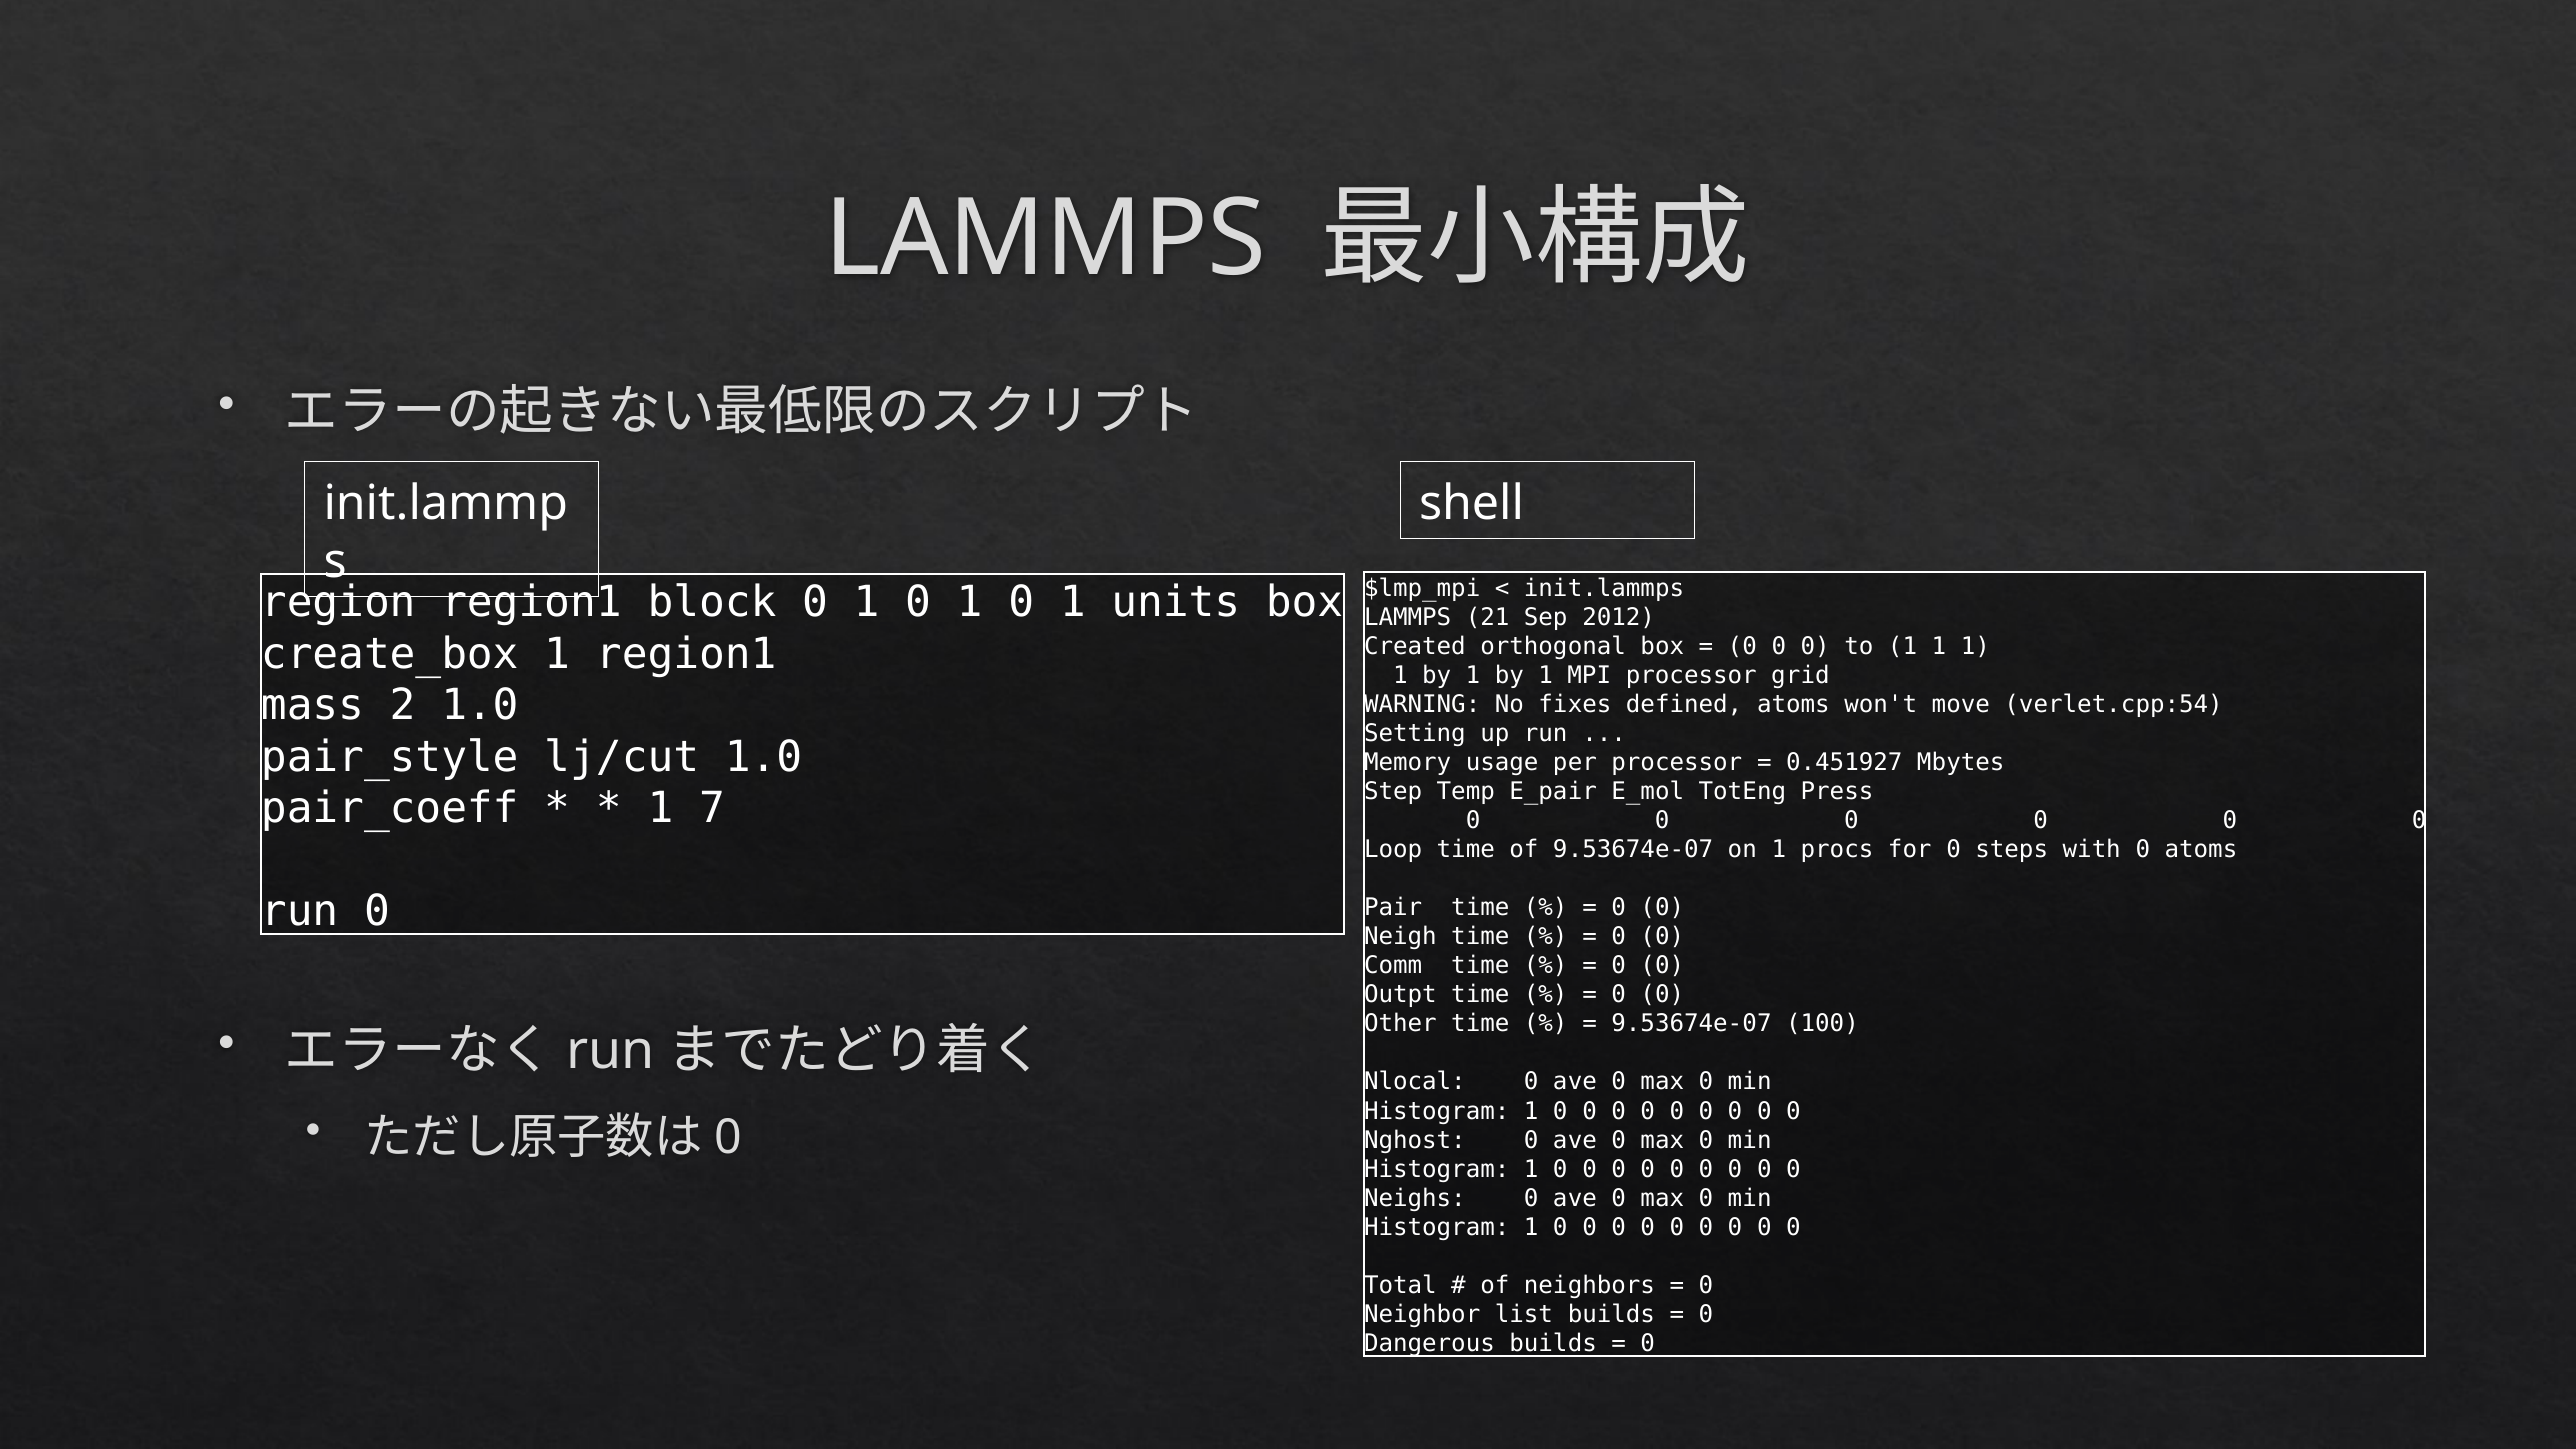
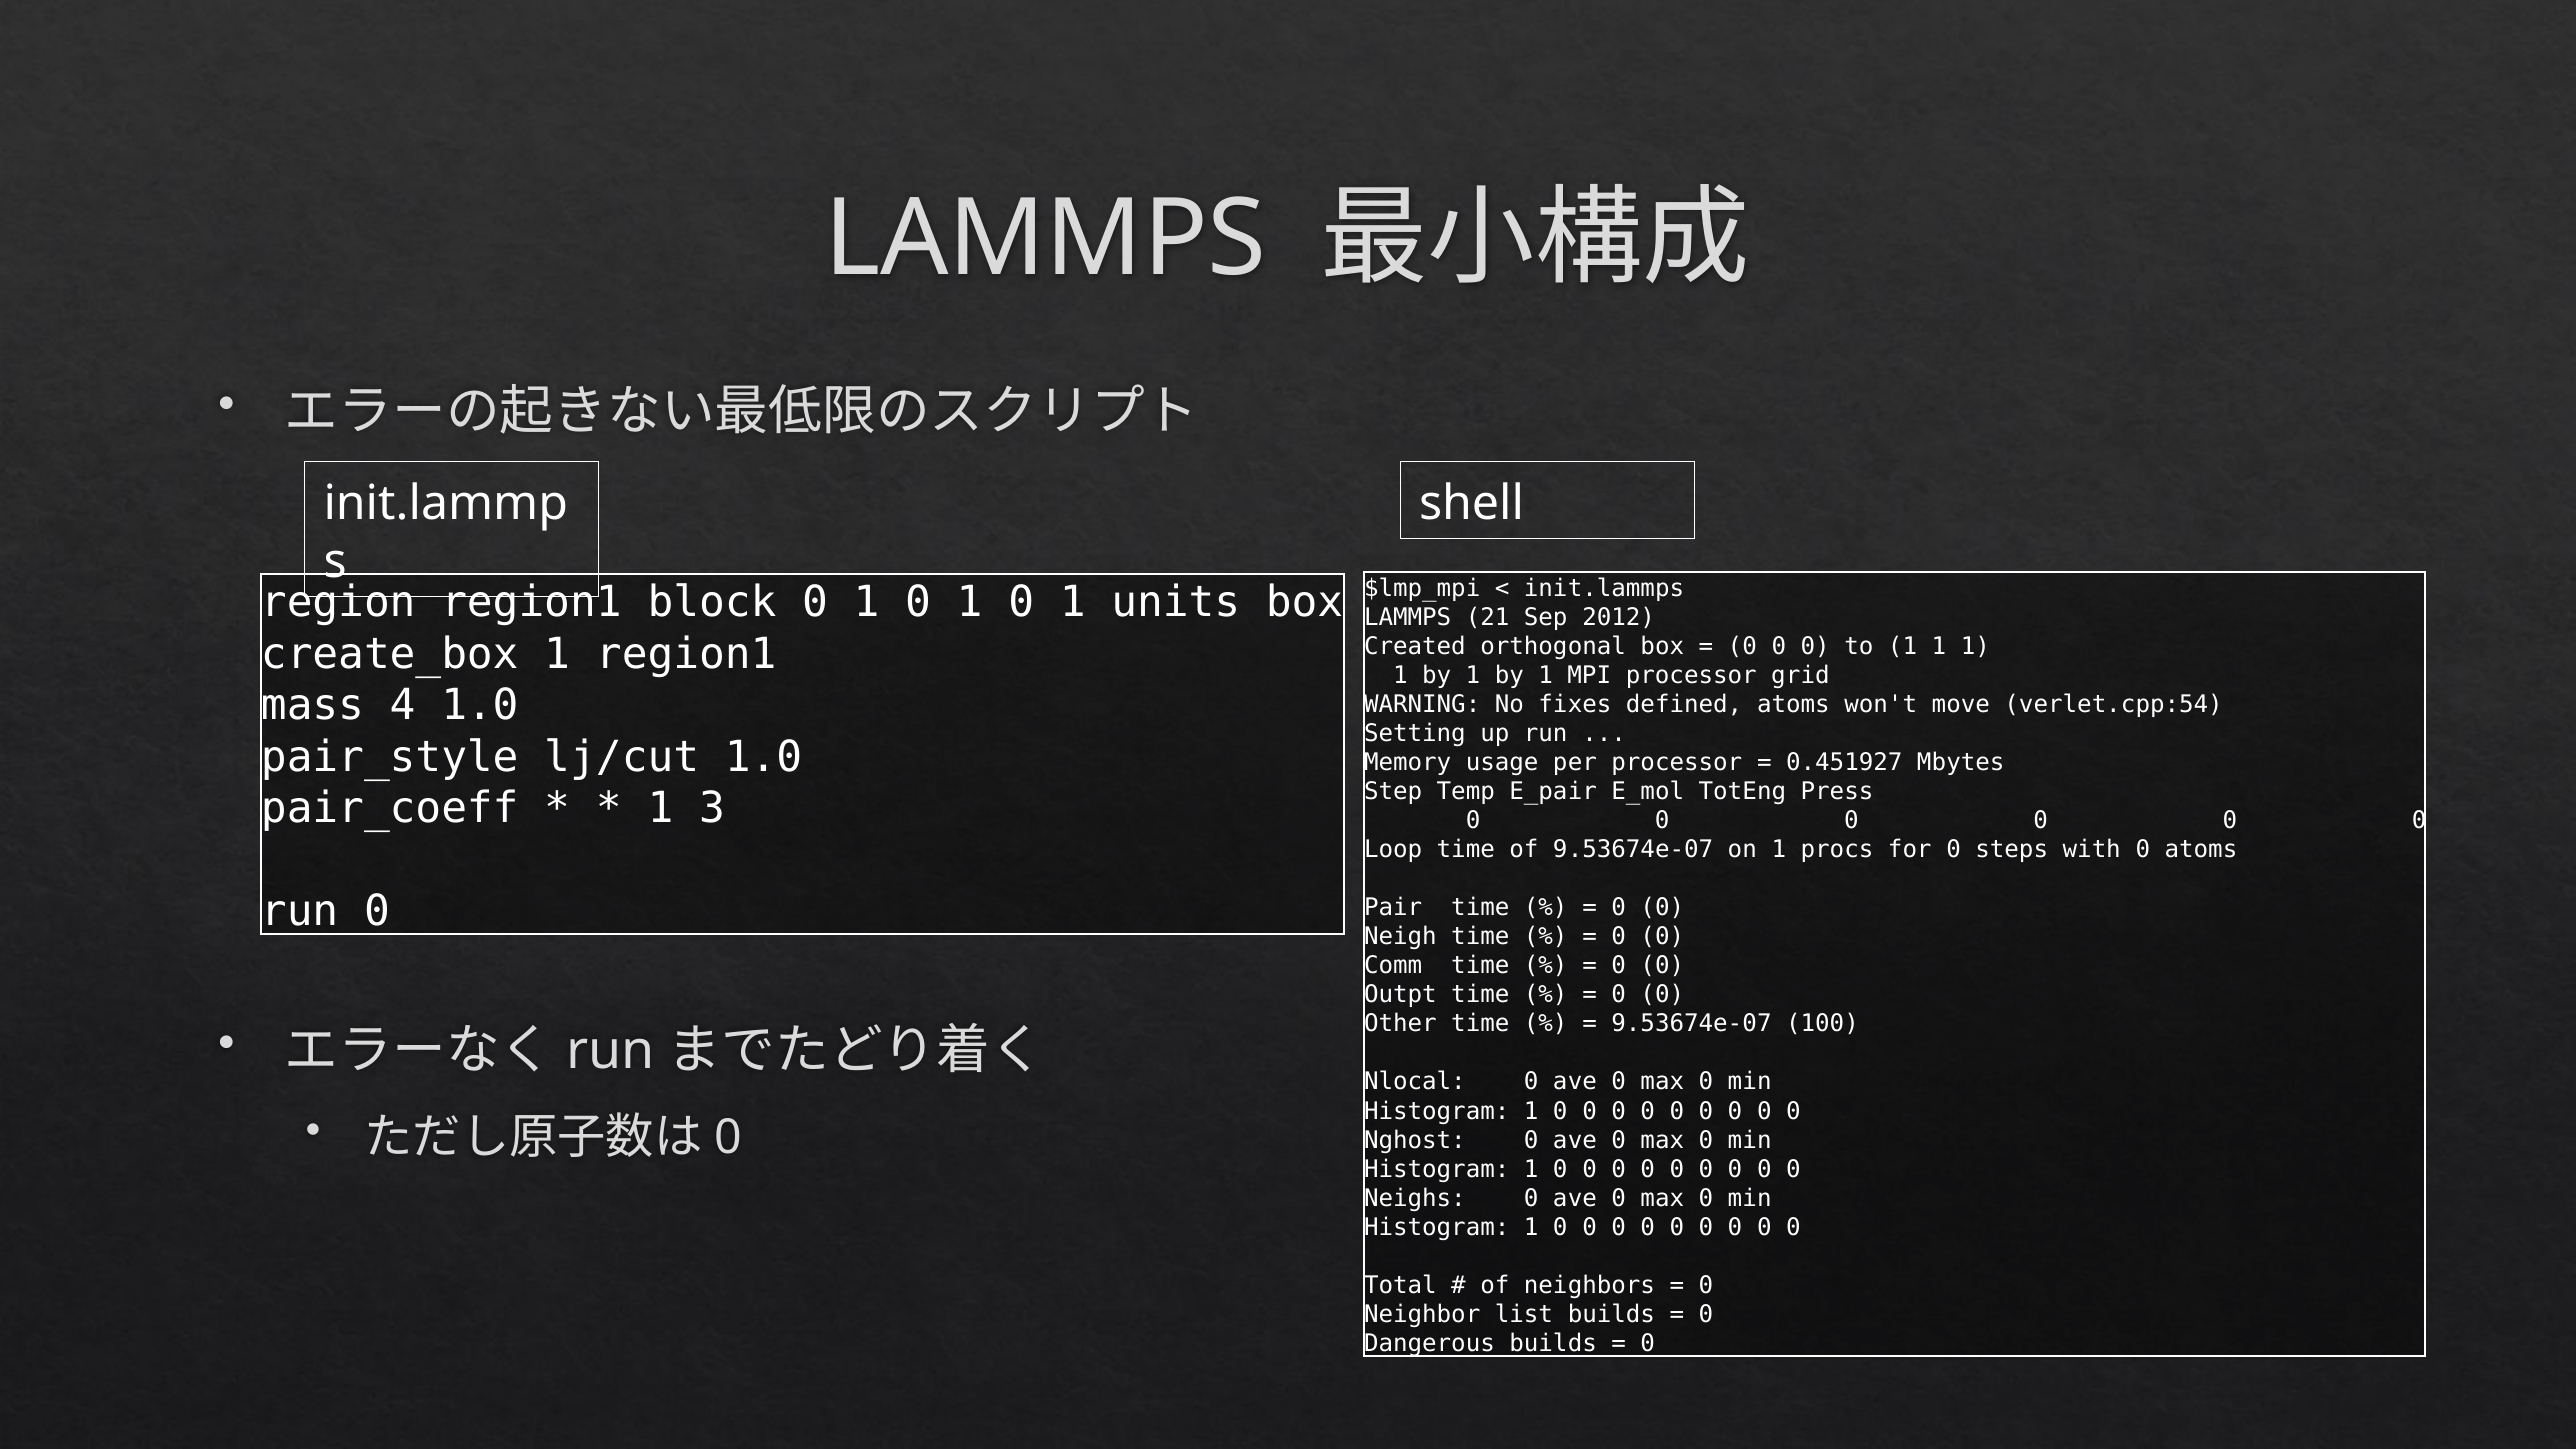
2: 2 -> 4 (403, 705)
7: 7 -> 3 (712, 808)
